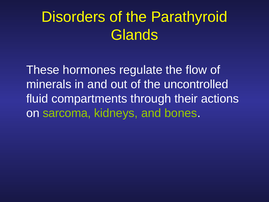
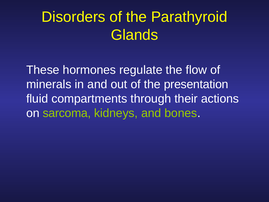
uncontrolled: uncontrolled -> presentation (196, 84)
